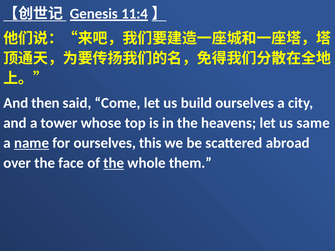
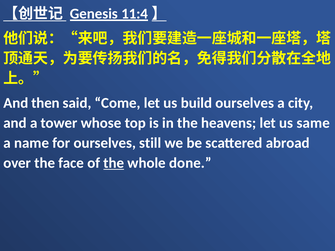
name underline: present -> none (32, 143)
this: this -> still (150, 143)
them: them -> done (190, 163)
